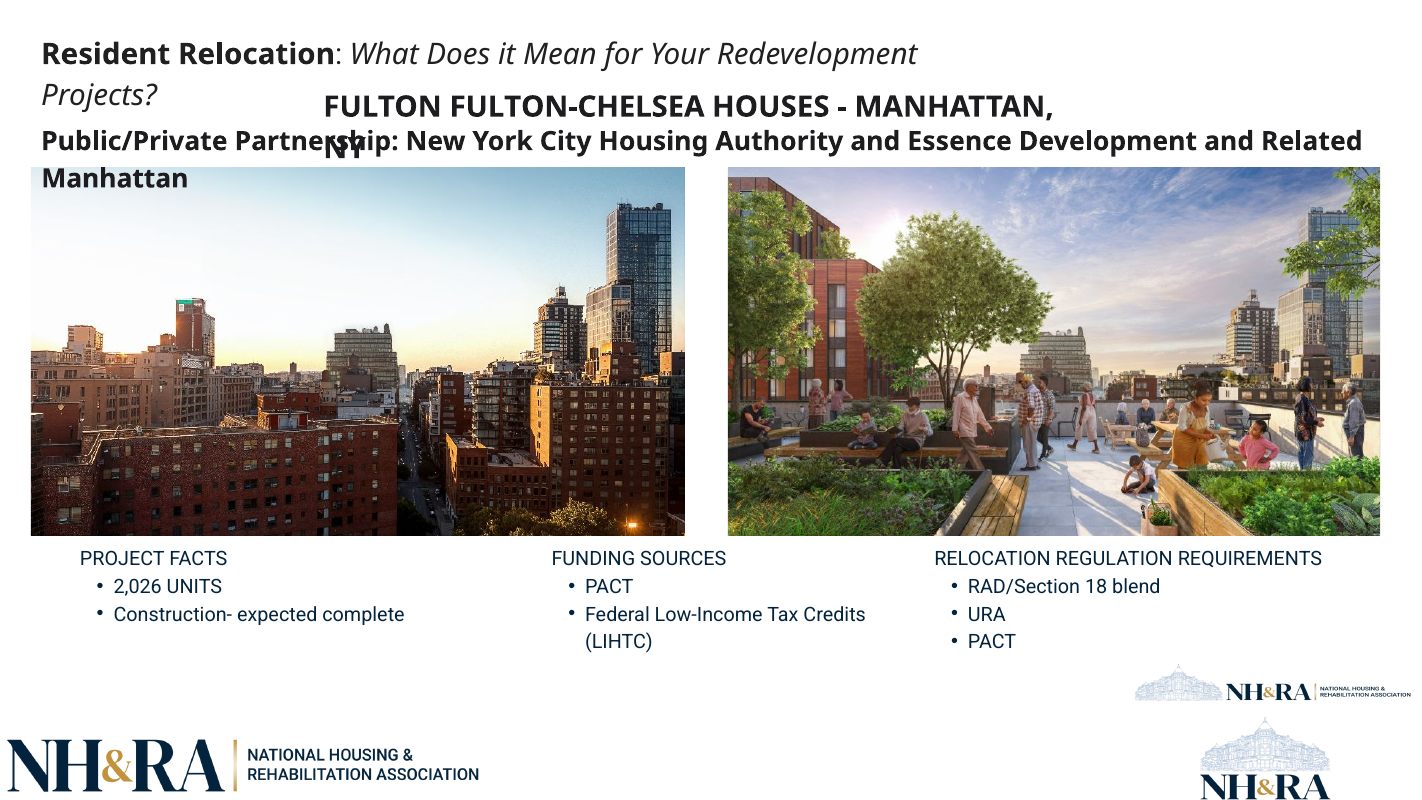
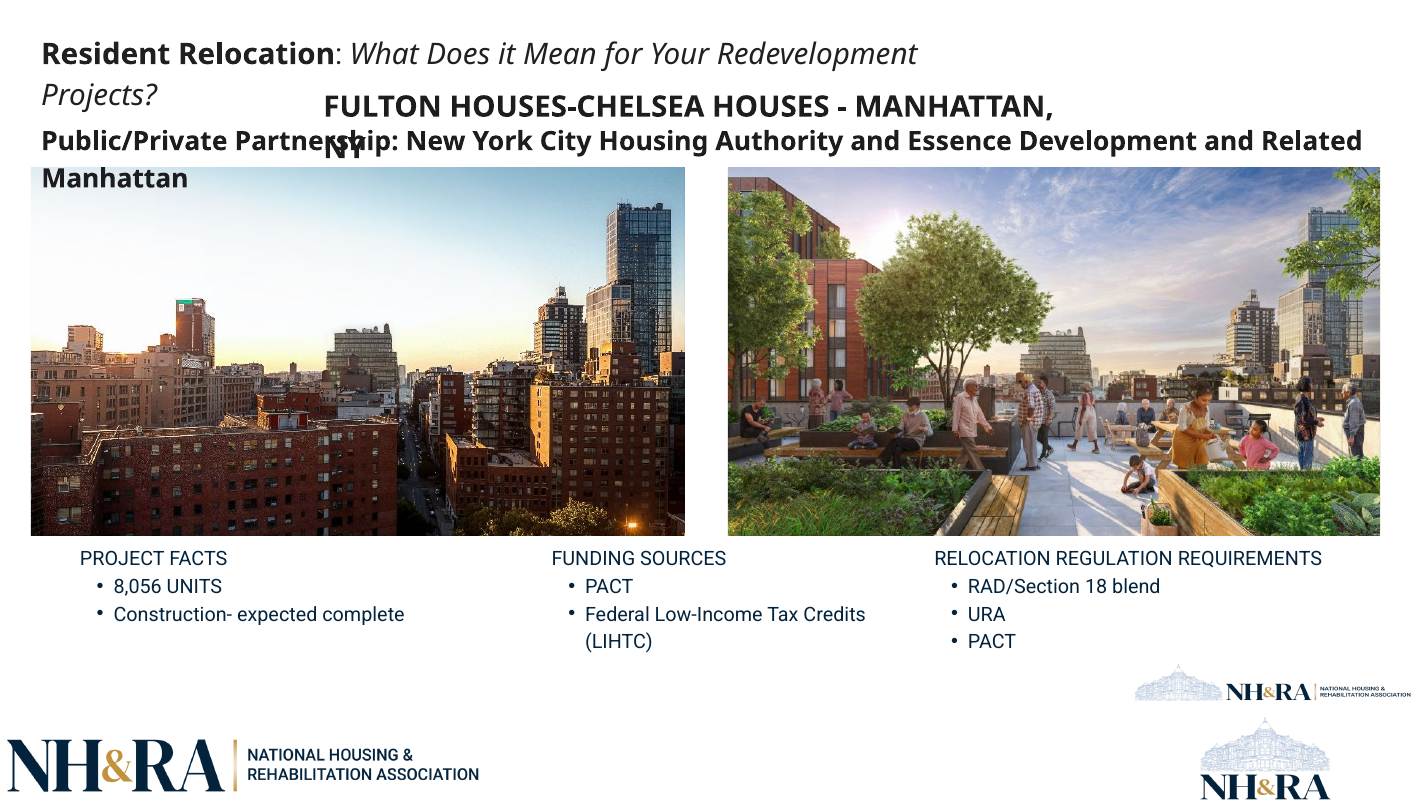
FULTON-CHELSEA: FULTON-CHELSEA -> HOUSES-CHELSEA (577, 107)
2,026: 2,026 -> 8,056 (138, 587)
